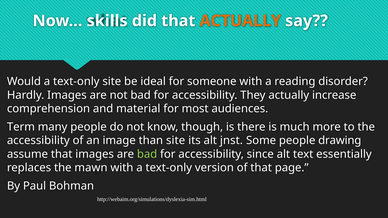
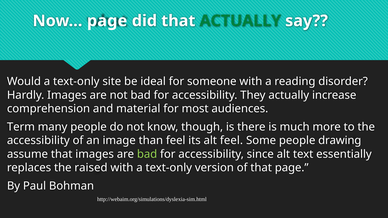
Now… skills: skills -> page (107, 21)
ACTUALLY colour: orange -> green (240, 21)
than site: site -> feel (176, 141)
alt jnst: jnst -> feel (231, 141)
mawn: mawn -> raised (91, 168)
